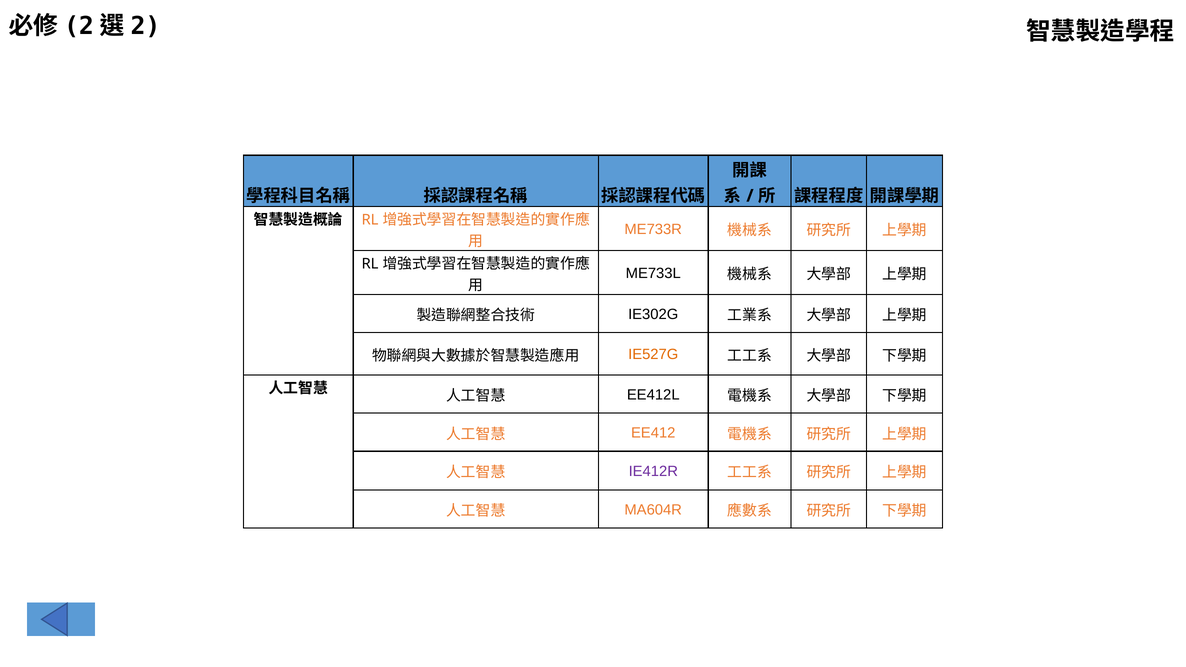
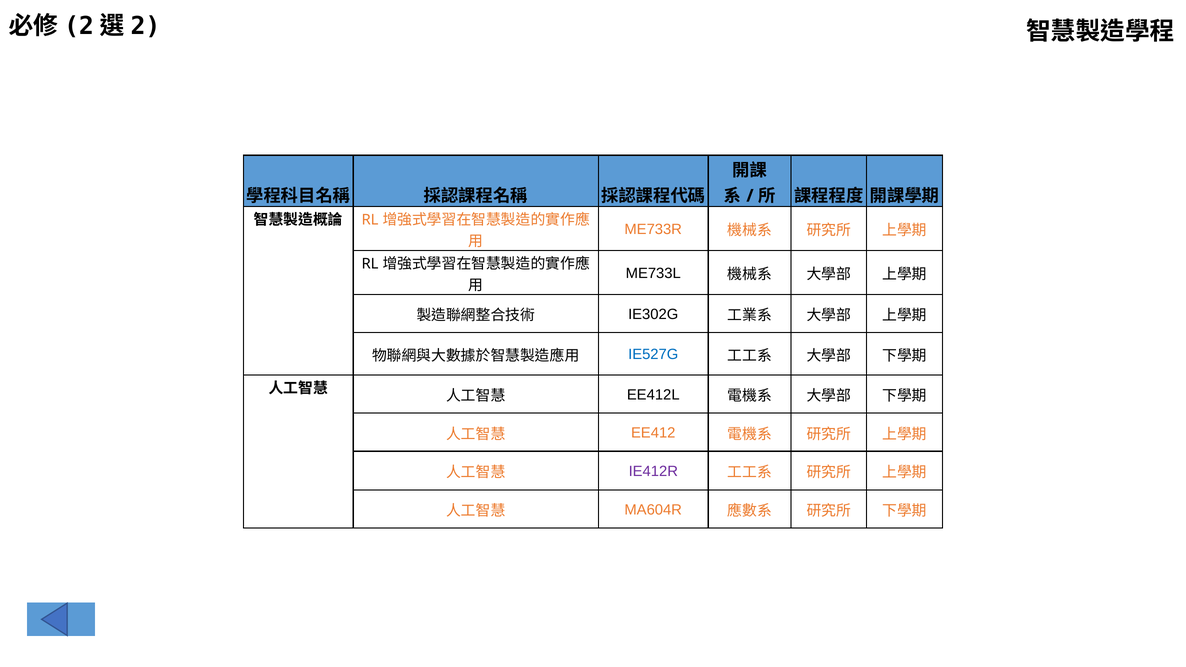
IE527G colour: orange -> blue (653, 355)
